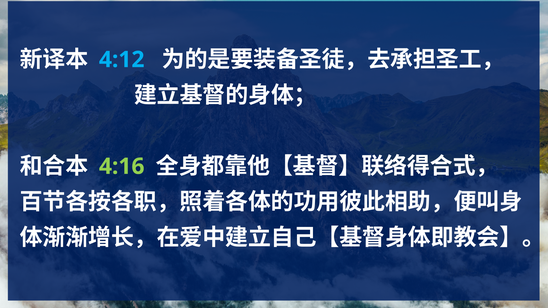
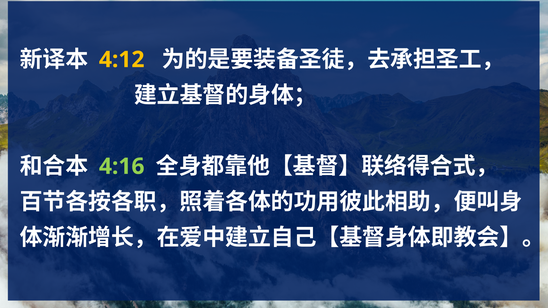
4:12 colour: light blue -> yellow (122, 60)
